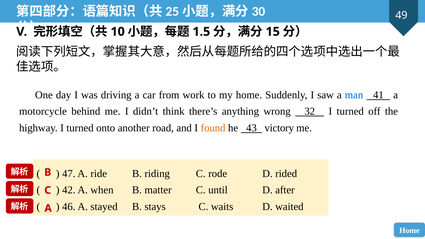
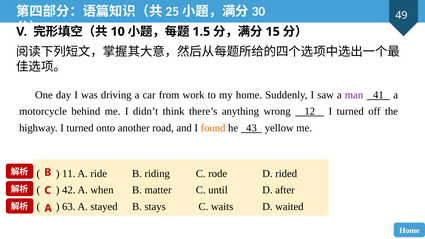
man colour: blue -> purple (354, 95)
32: 32 -> 12 (310, 111)
victory: victory -> yellow (279, 128)
47: 47 -> 11 (69, 174)
46: 46 -> 63 (69, 207)
